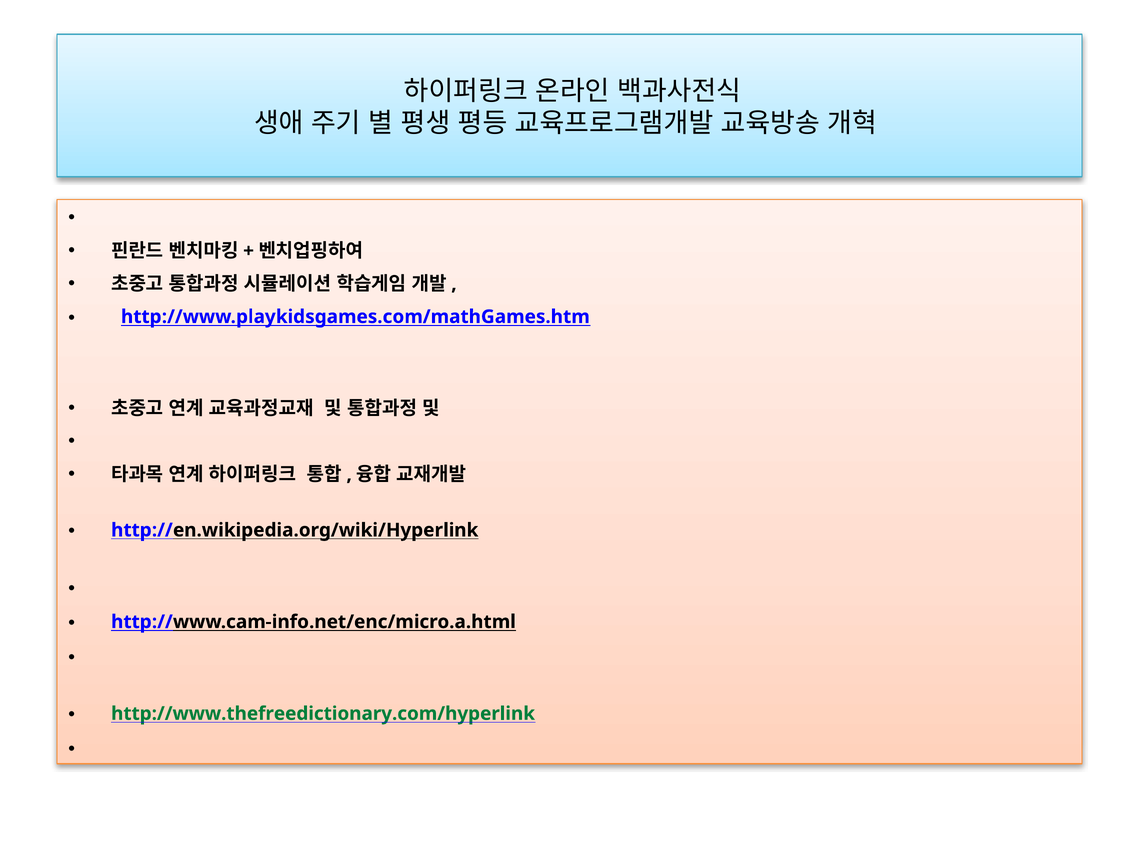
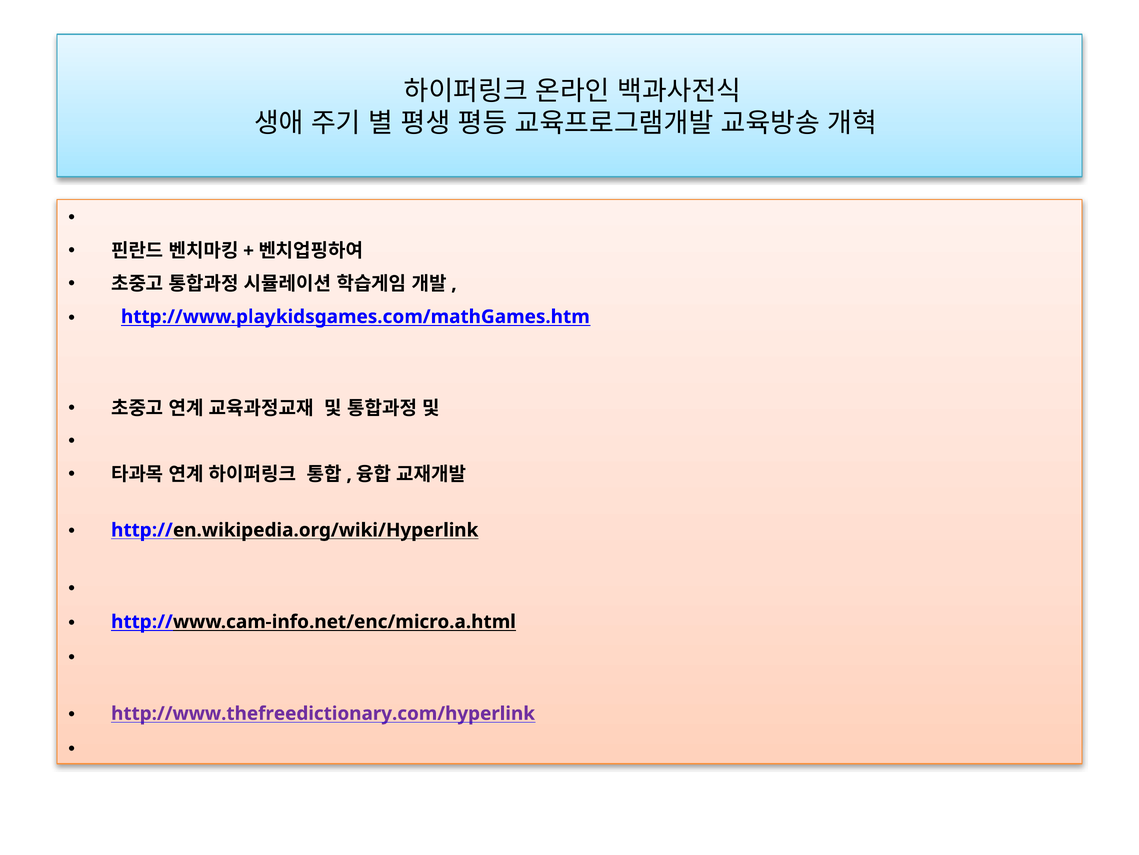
http://www.thefreedictionary.com/hyperlink colour: green -> purple (323, 713)
